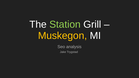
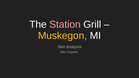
Station colour: light green -> pink (65, 24)
